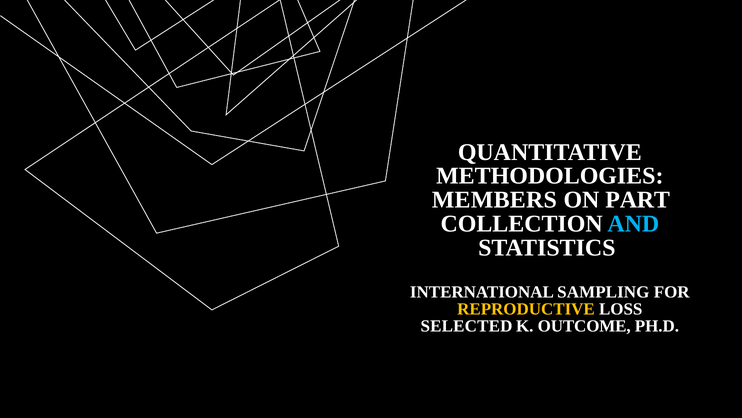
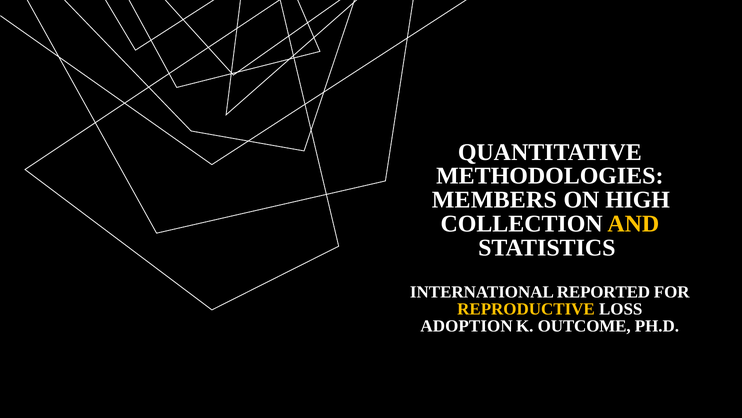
PART: PART -> HIGH (638, 200)
AND colour: light blue -> yellow (633, 223)
SAMPLING: SAMPLING -> REPORTED (603, 292)
SELECTED: SELECTED -> ADOPTION (467, 326)
